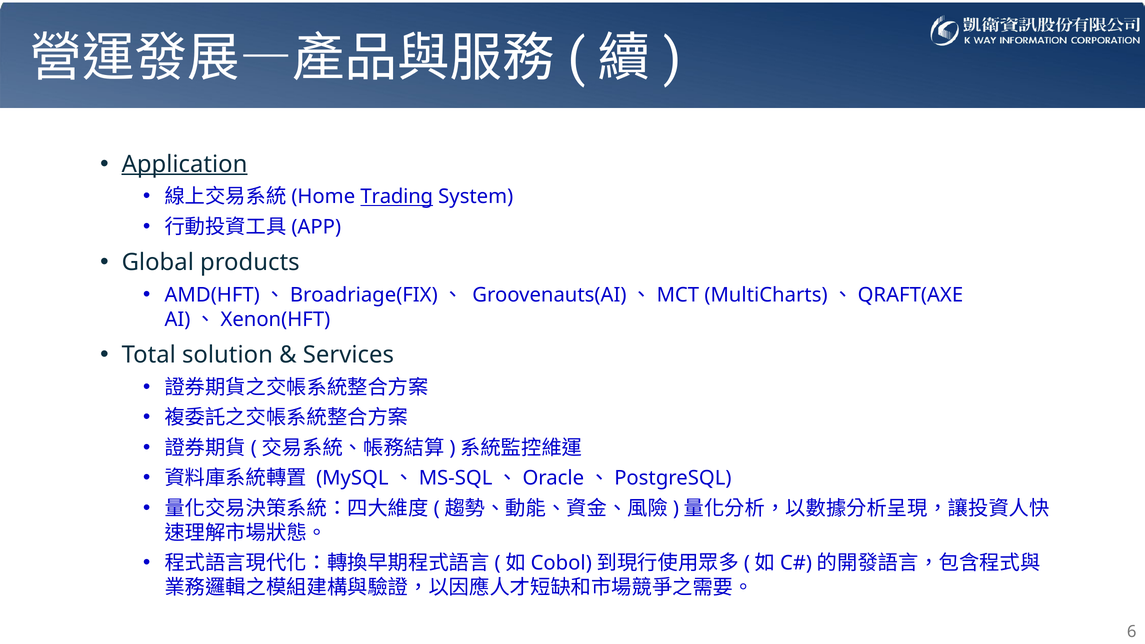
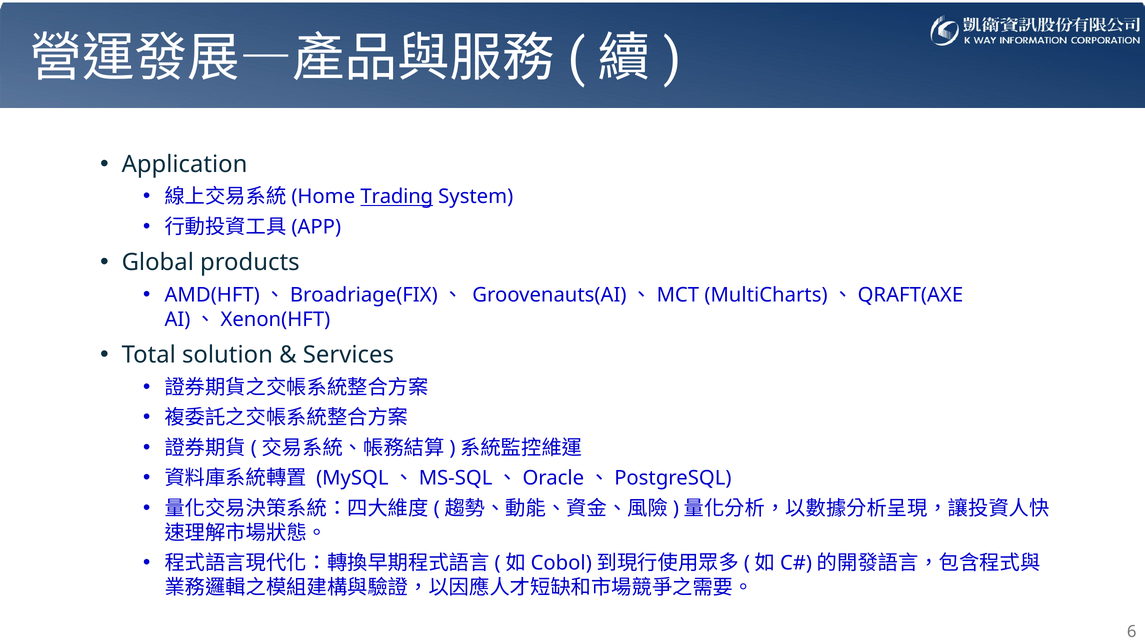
Application underline: present -> none (185, 164)
